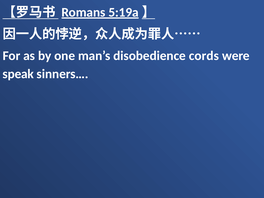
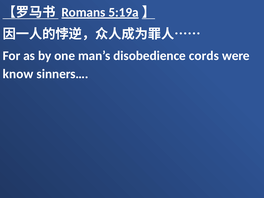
speak: speak -> know (18, 74)
